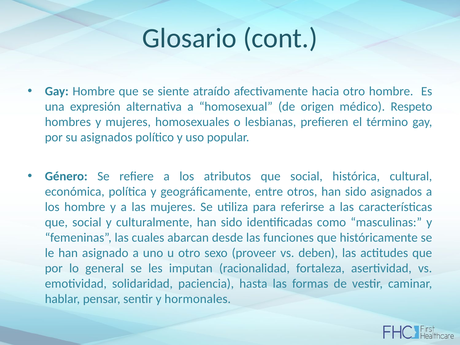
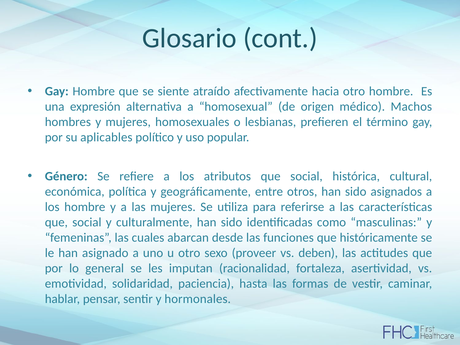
Respeto: Respeto -> Machos (411, 107)
su asignados: asignados -> aplicables (106, 137)
